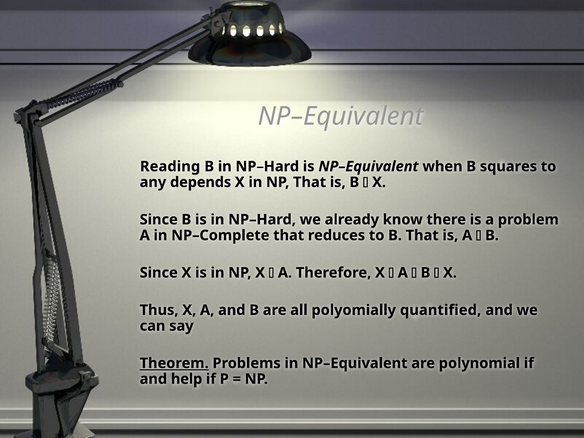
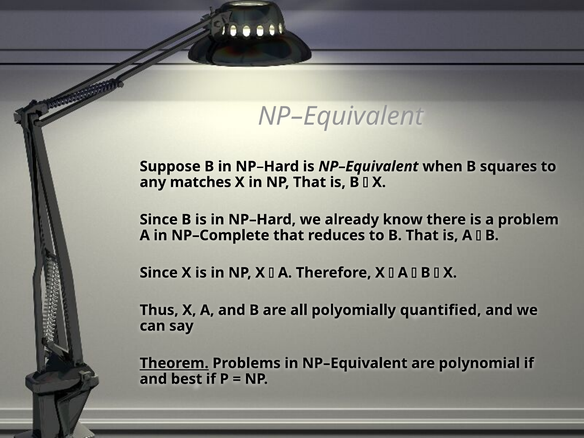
Reading: Reading -> Suppose (170, 166)
depends: depends -> matches (201, 182)
help: help -> best (187, 379)
